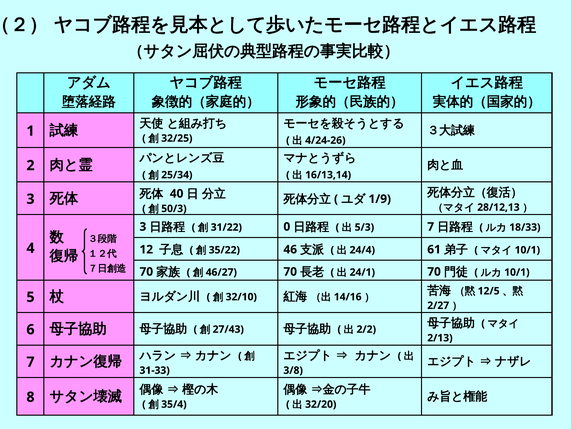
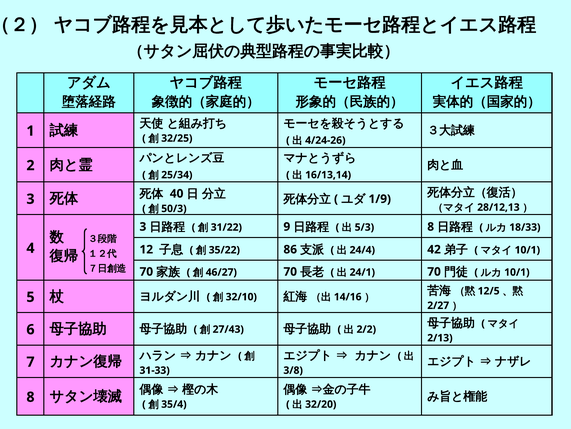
0: 0 -> 9 (287, 226)
7: 7 -> 8 (431, 226)
46: 46 -> 86 (290, 249)
61: 61 -> 42 (434, 249)
